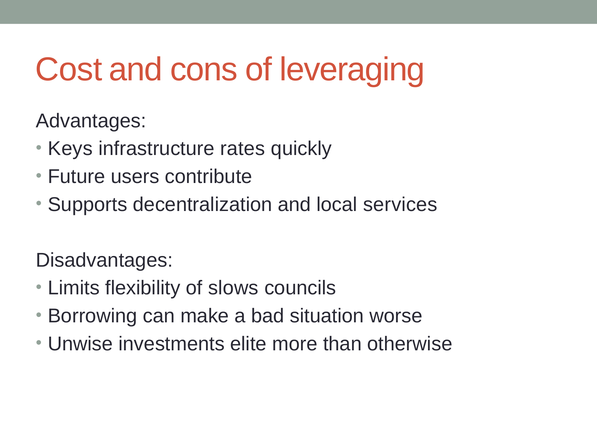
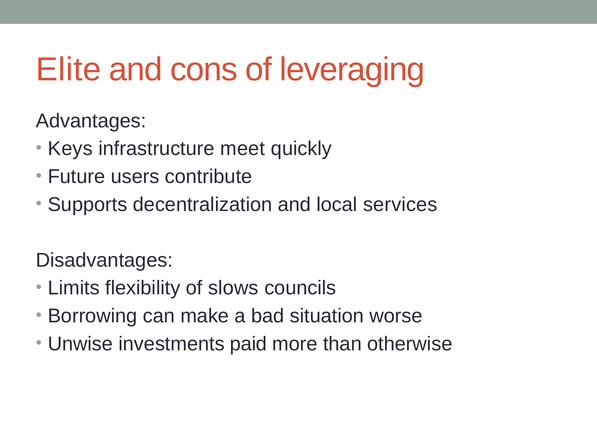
Cost: Cost -> Elite (69, 69)
rates: rates -> meet (243, 149)
elite: elite -> paid (249, 344)
